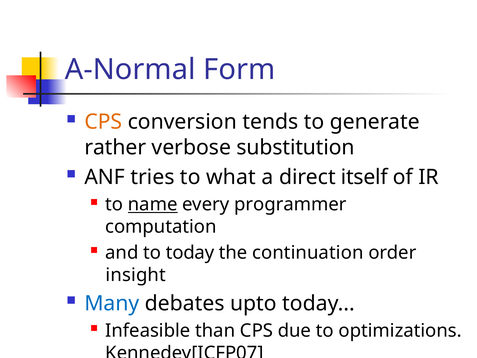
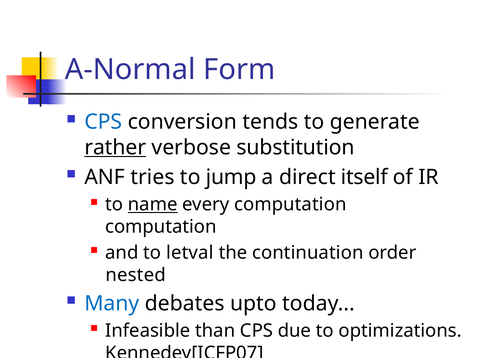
CPS colour: orange -> blue (103, 122)
rather underline: none -> present (115, 147)
what: what -> jump (231, 177)
every programmer: programmer -> computation (290, 204)
to today: today -> letval (190, 253)
insight: insight -> nested (136, 275)
